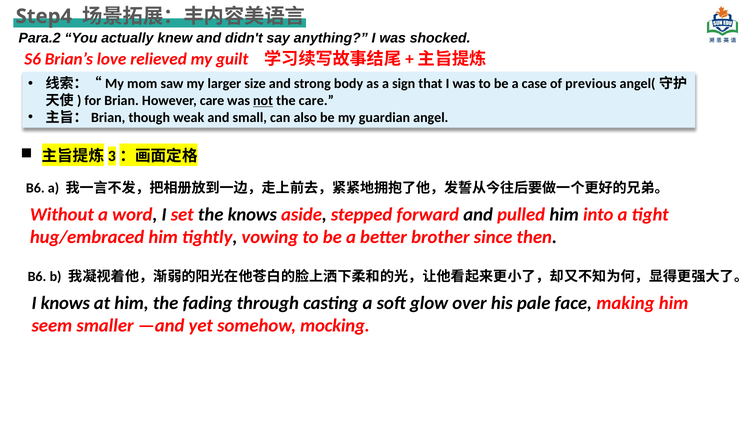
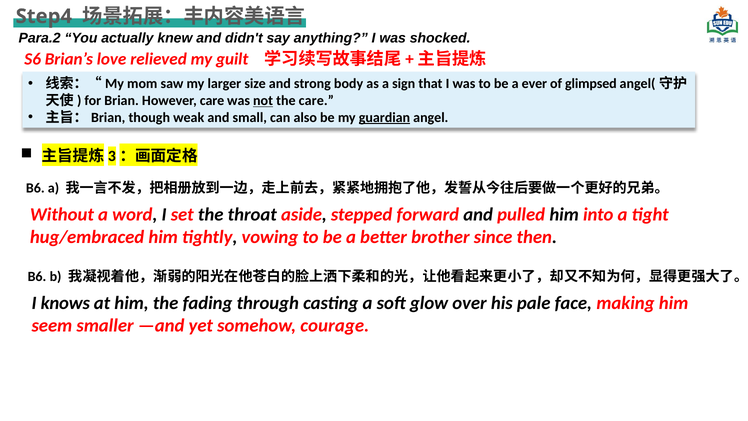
case: case -> ever (534, 84)
previous: previous -> glimpsed (591, 84)
guardian underline: none -> present (384, 117)
the knows: knows -> throat (252, 215)
mocking: mocking -> courage (335, 326)
